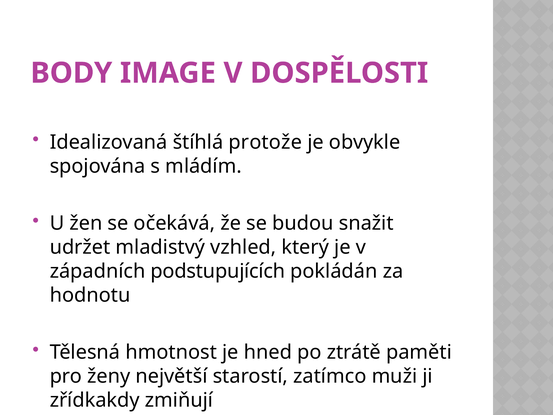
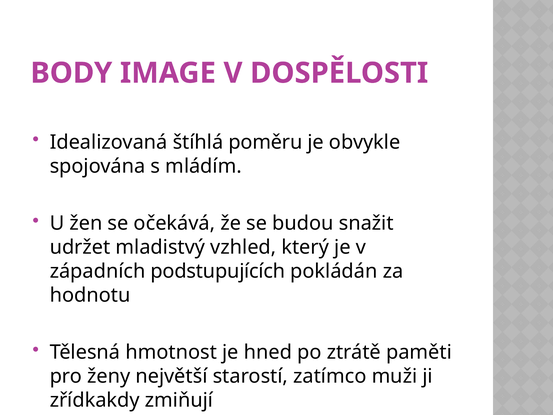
protože: protože -> poměru (265, 142)
